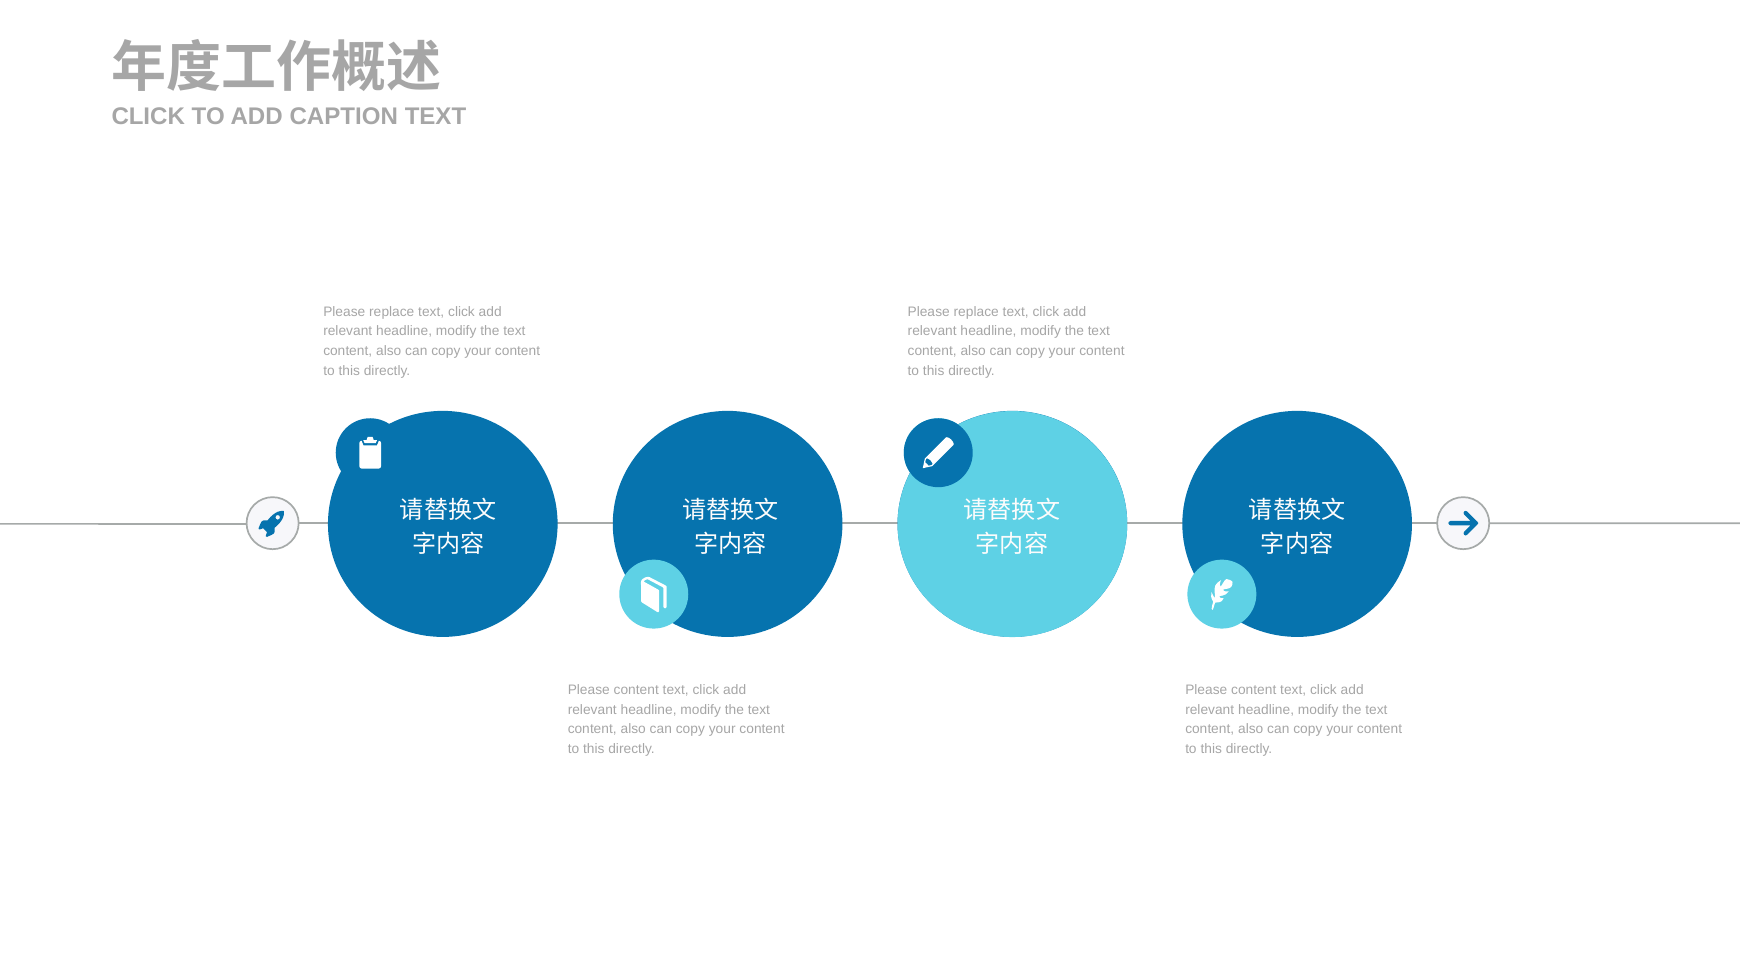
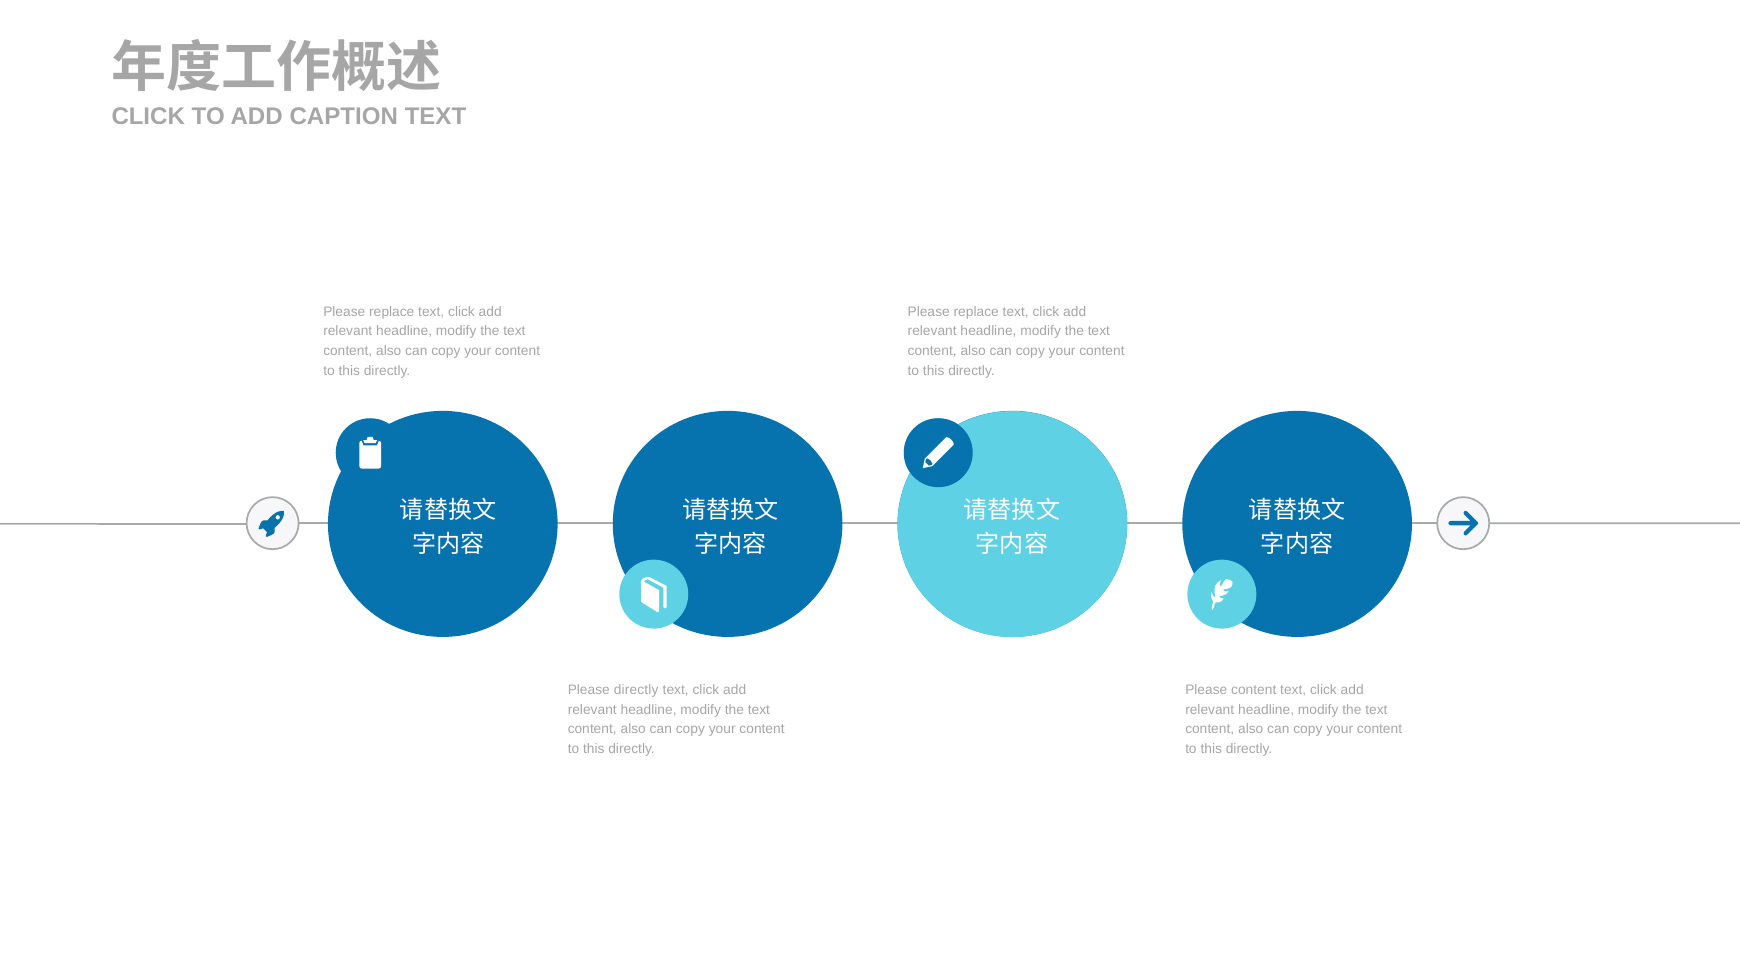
content: content -> directly (636, 691)
